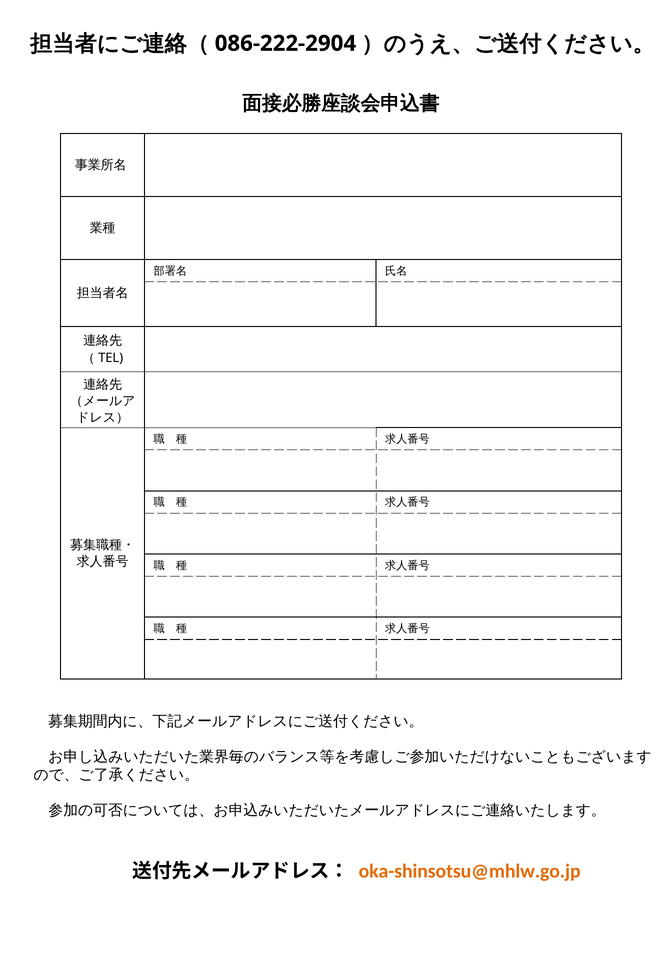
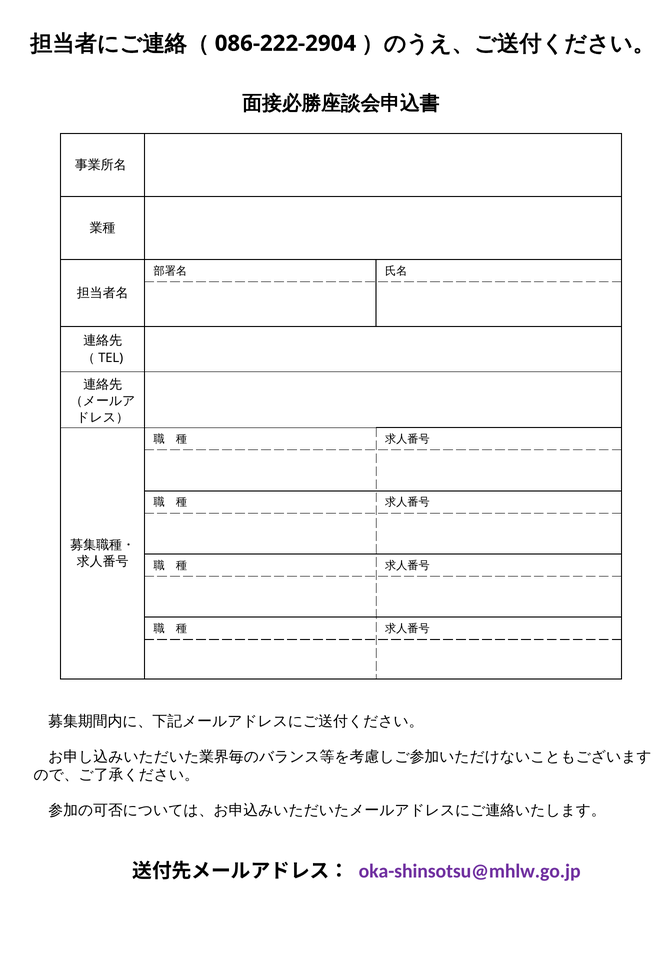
oka-shinsotsu@mhlw.go.jp colour: orange -> purple (470, 871)
